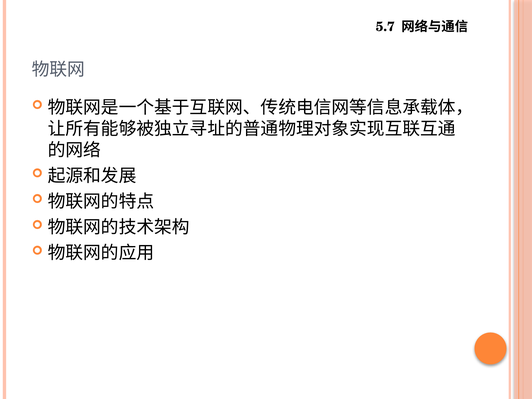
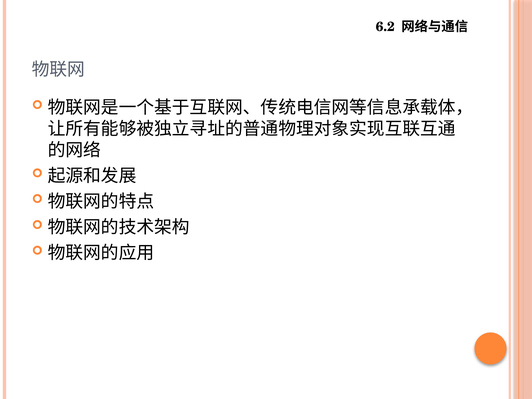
5.7: 5.7 -> 6.2 (385, 27)
